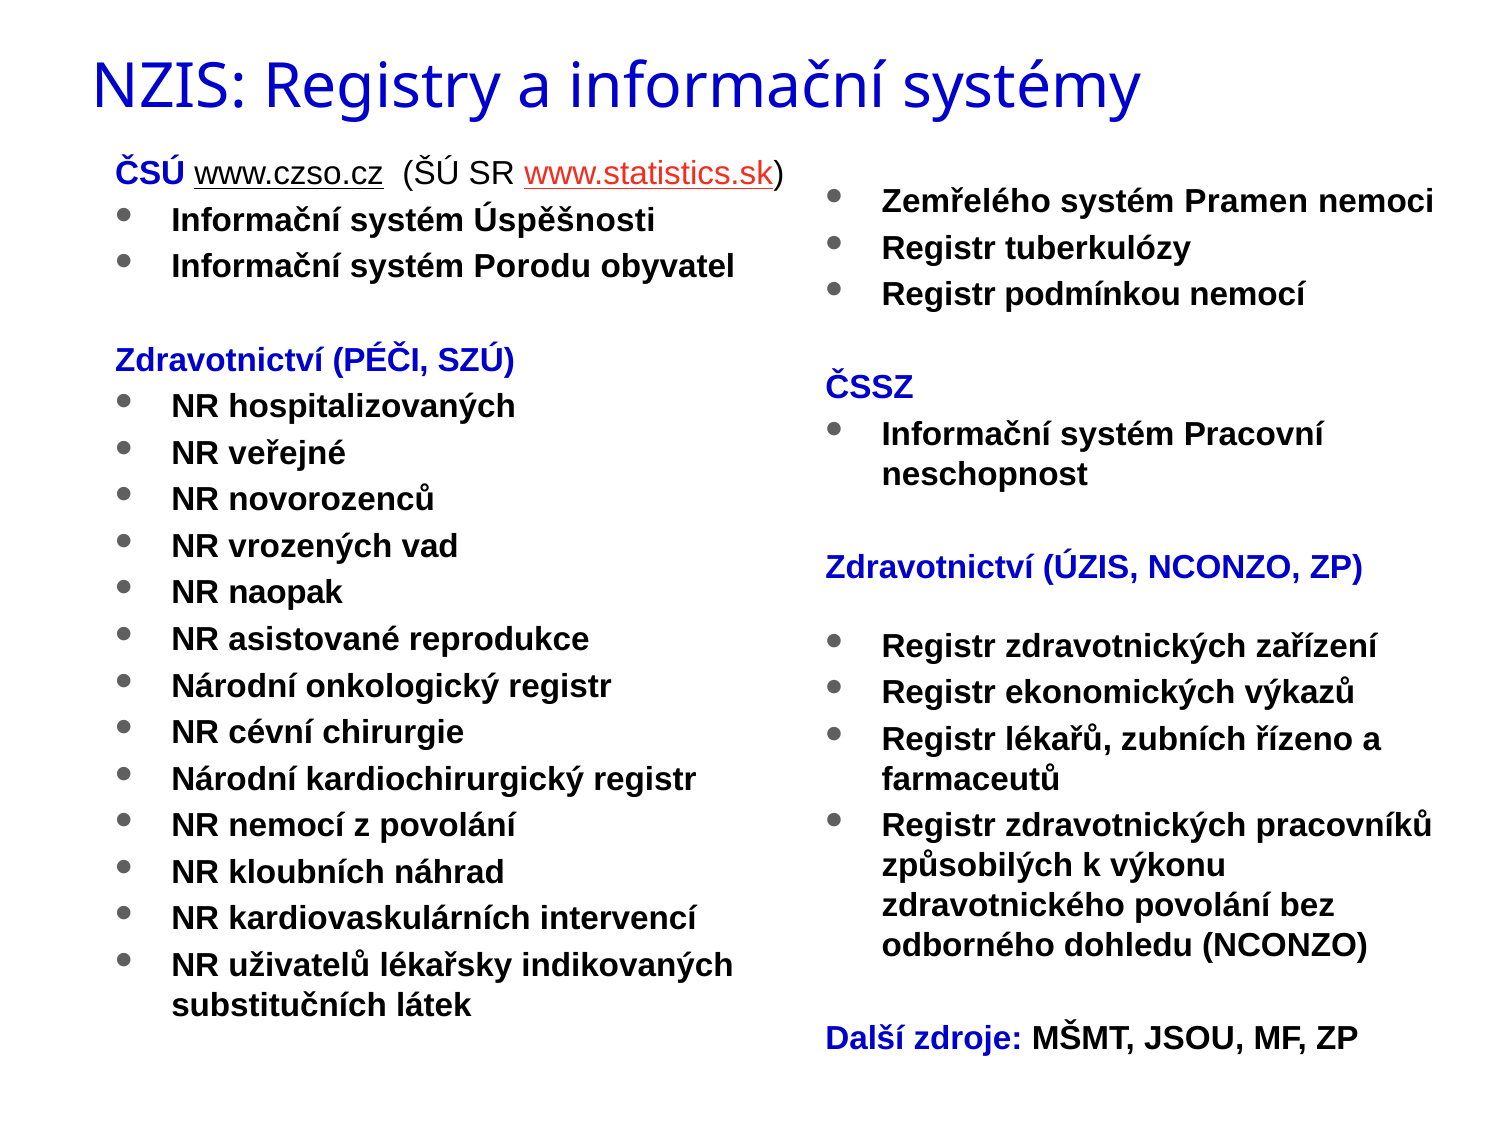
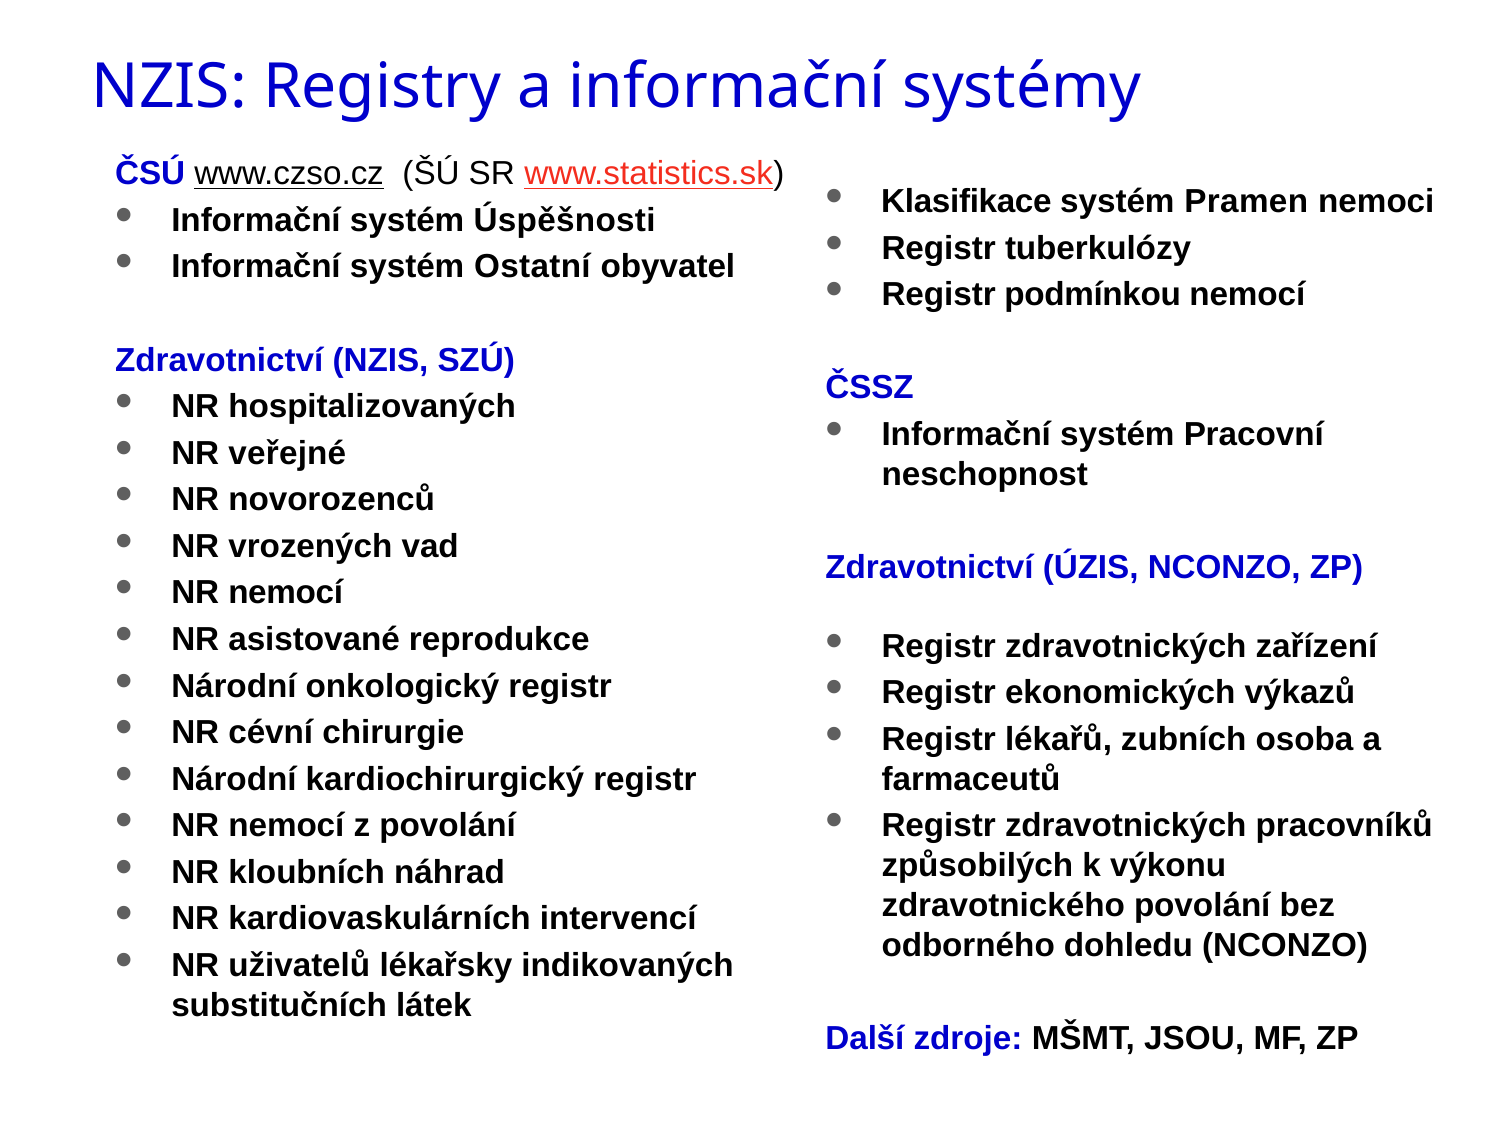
Zemřelého: Zemřelého -> Klasifikace (966, 202)
Porodu: Porodu -> Ostatní (532, 267)
Zdravotnictví PÉČI: PÉČI -> NZIS (380, 360)
naopak: naopak -> nemocí (286, 593)
řízeno: řízeno -> osoba (1304, 739)
